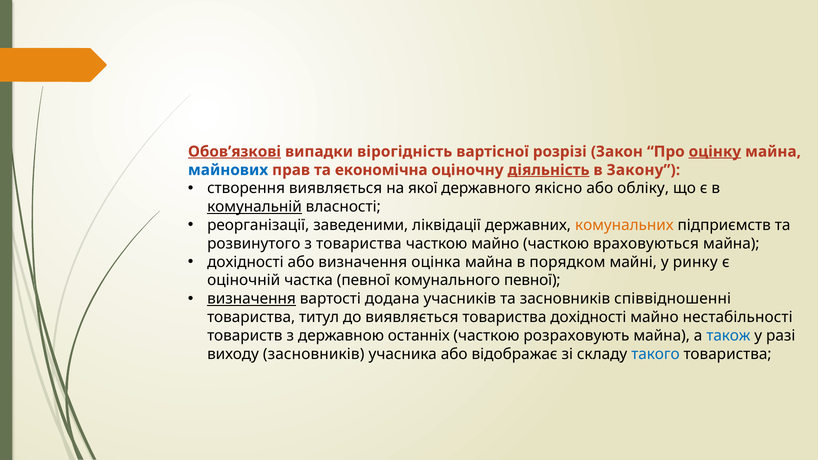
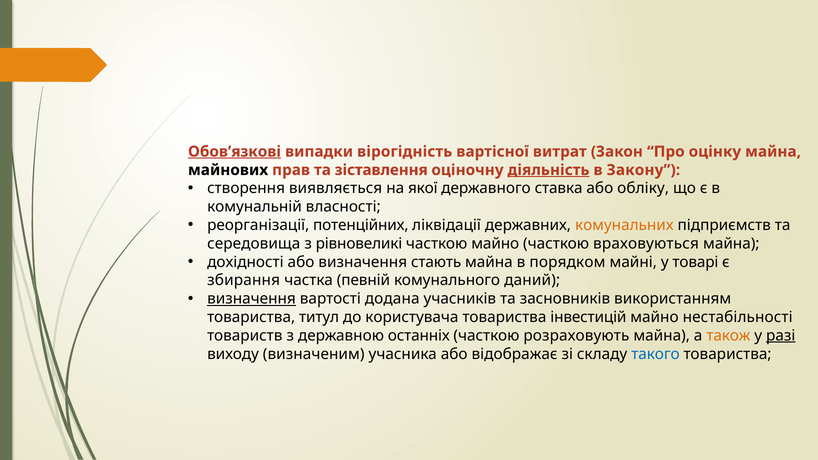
розрізі: розрізі -> витрат (560, 152)
оцінку underline: present -> none (715, 152)
майнових colour: blue -> black (228, 170)
економічна: економічна -> зіставлення (381, 170)
якісно: якісно -> ставка (559, 188)
комунальній underline: present -> none (254, 207)
заведеними: заведеними -> потенційних (361, 225)
розвинутого: розвинутого -> середовища (254, 244)
з товариства: товариства -> рівновеликі (359, 244)
оцінка: оцінка -> стають (436, 262)
ринку: ринку -> товарі (695, 262)
оціночній: оціночній -> збирання (244, 280)
частка певної: певної -> певній (363, 280)
комунального певної: певної -> даний (532, 280)
співвідношенні: співвідношенні -> використанням (673, 299)
до виявляється: виявляється -> користувача (412, 317)
товариства дохідності: дохідності -> інвестицій (588, 317)
також colour: blue -> orange (728, 336)
разі underline: none -> present (781, 336)
виходу засновників: засновників -> визначеним (314, 354)
